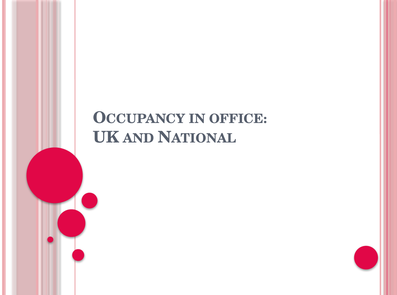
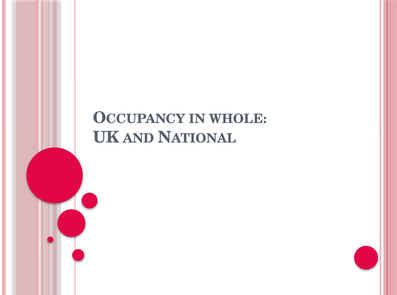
OFFICE: OFFICE -> WHOLE (238, 119)
